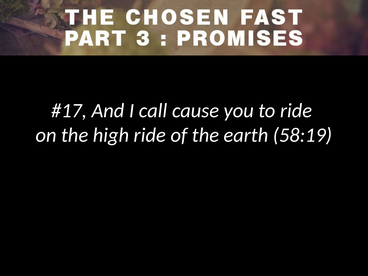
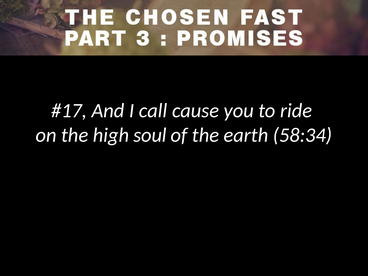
high ride: ride -> soul (150, 135)
58:19: 58:19 -> 58:34 (302, 135)
